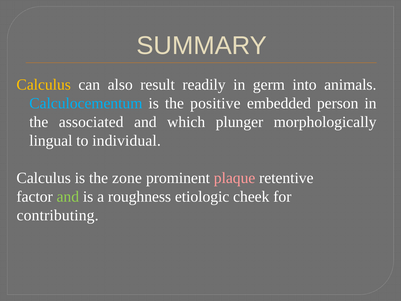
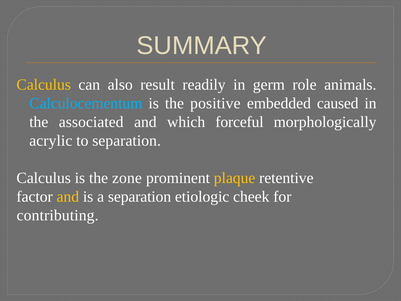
into: into -> role (305, 85)
person: person -> caused (338, 103)
plunger: plunger -> forceful (240, 122)
lingual: lingual -> acrylic (51, 141)
to individual: individual -> separation (127, 141)
plaque colour: pink -> yellow (235, 178)
and colour: light green -> yellow (68, 197)
a roughness: roughness -> separation (140, 197)
